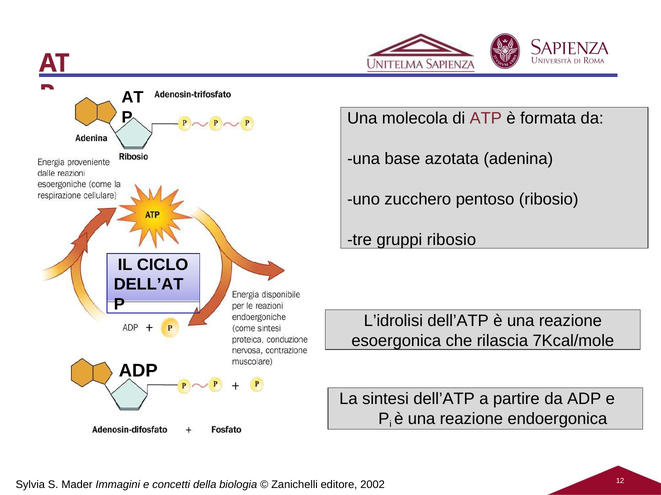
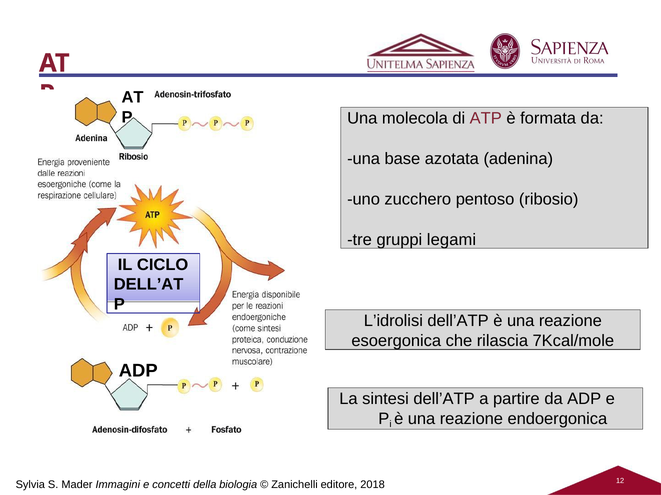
gruppi ribosio: ribosio -> legami (451, 240)
2002: 2002 -> 2018 (373, 485)
